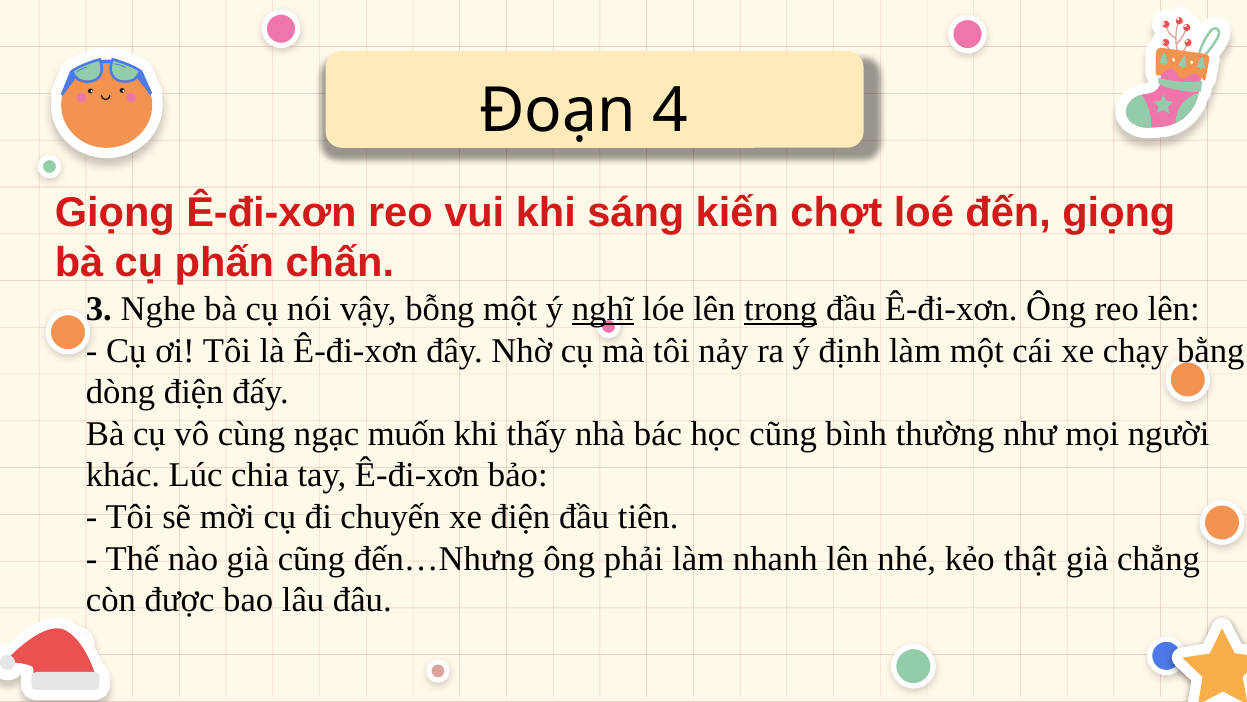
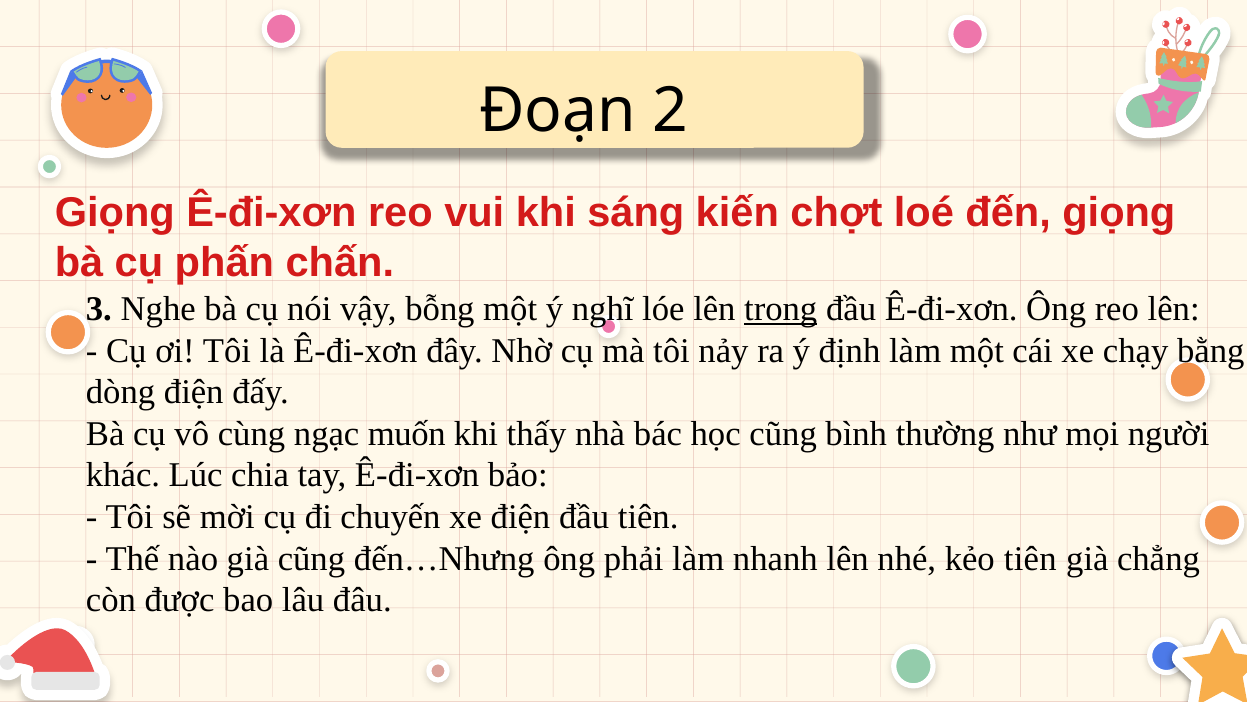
4: 4 -> 2 (670, 111)
nghĩ underline: present -> none (603, 309)
kẻo thật: thật -> tiên (1030, 558)
